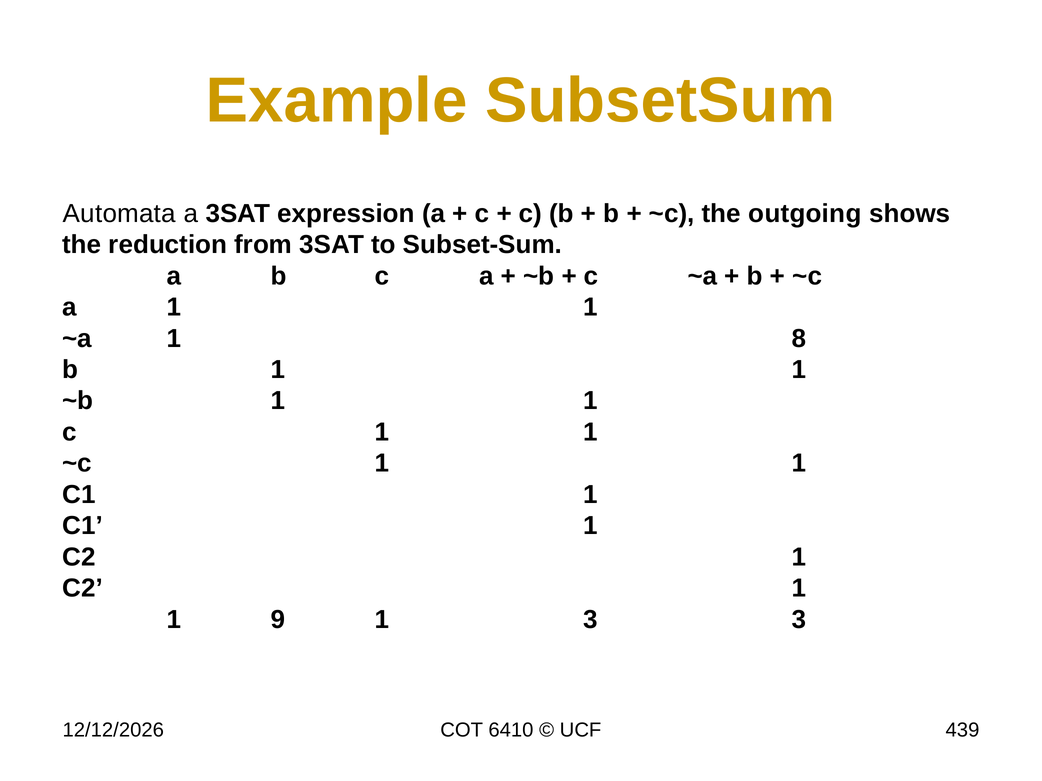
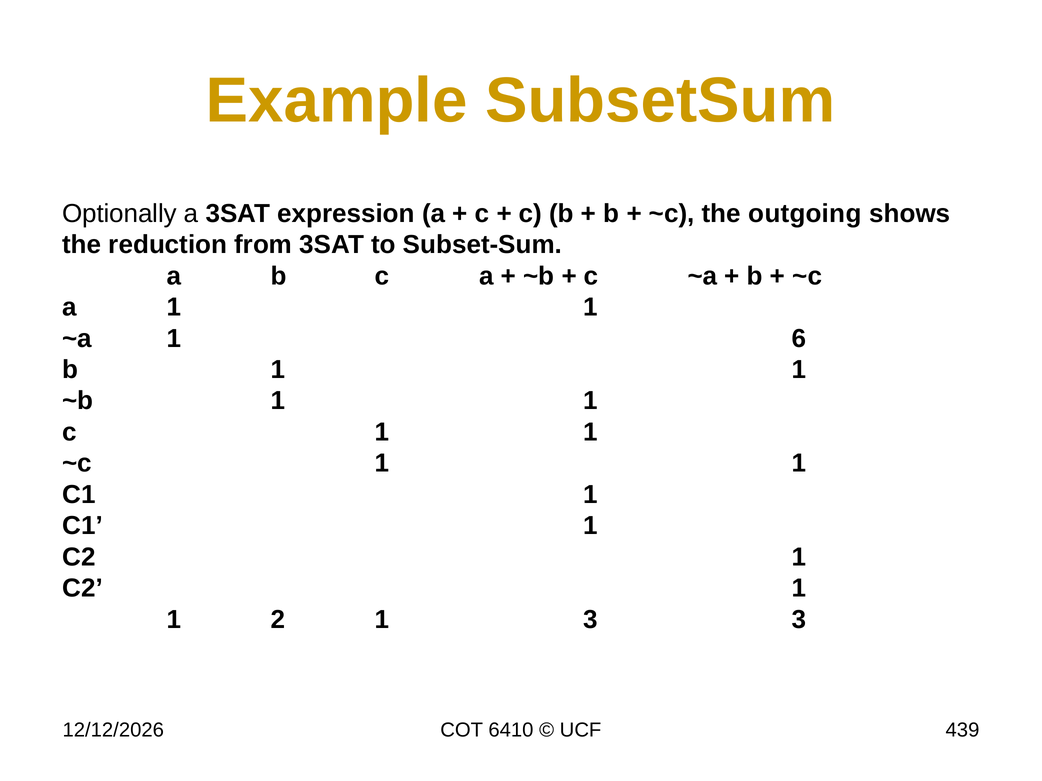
Automata: Automata -> Optionally (120, 214)
8: 8 -> 6 (799, 339)
9: 9 -> 2 (278, 620)
